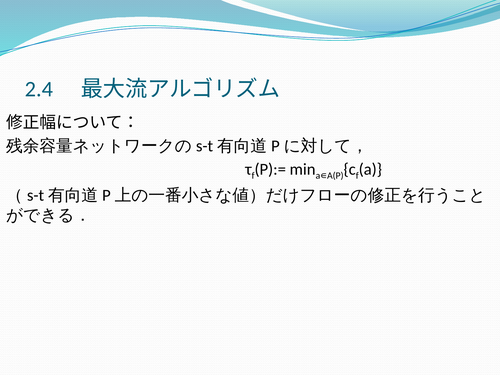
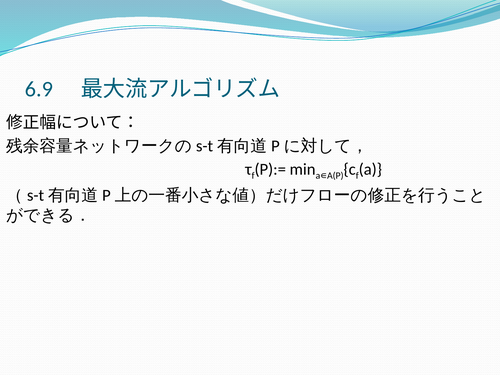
2.4: 2.4 -> 6.9 (39, 89)
